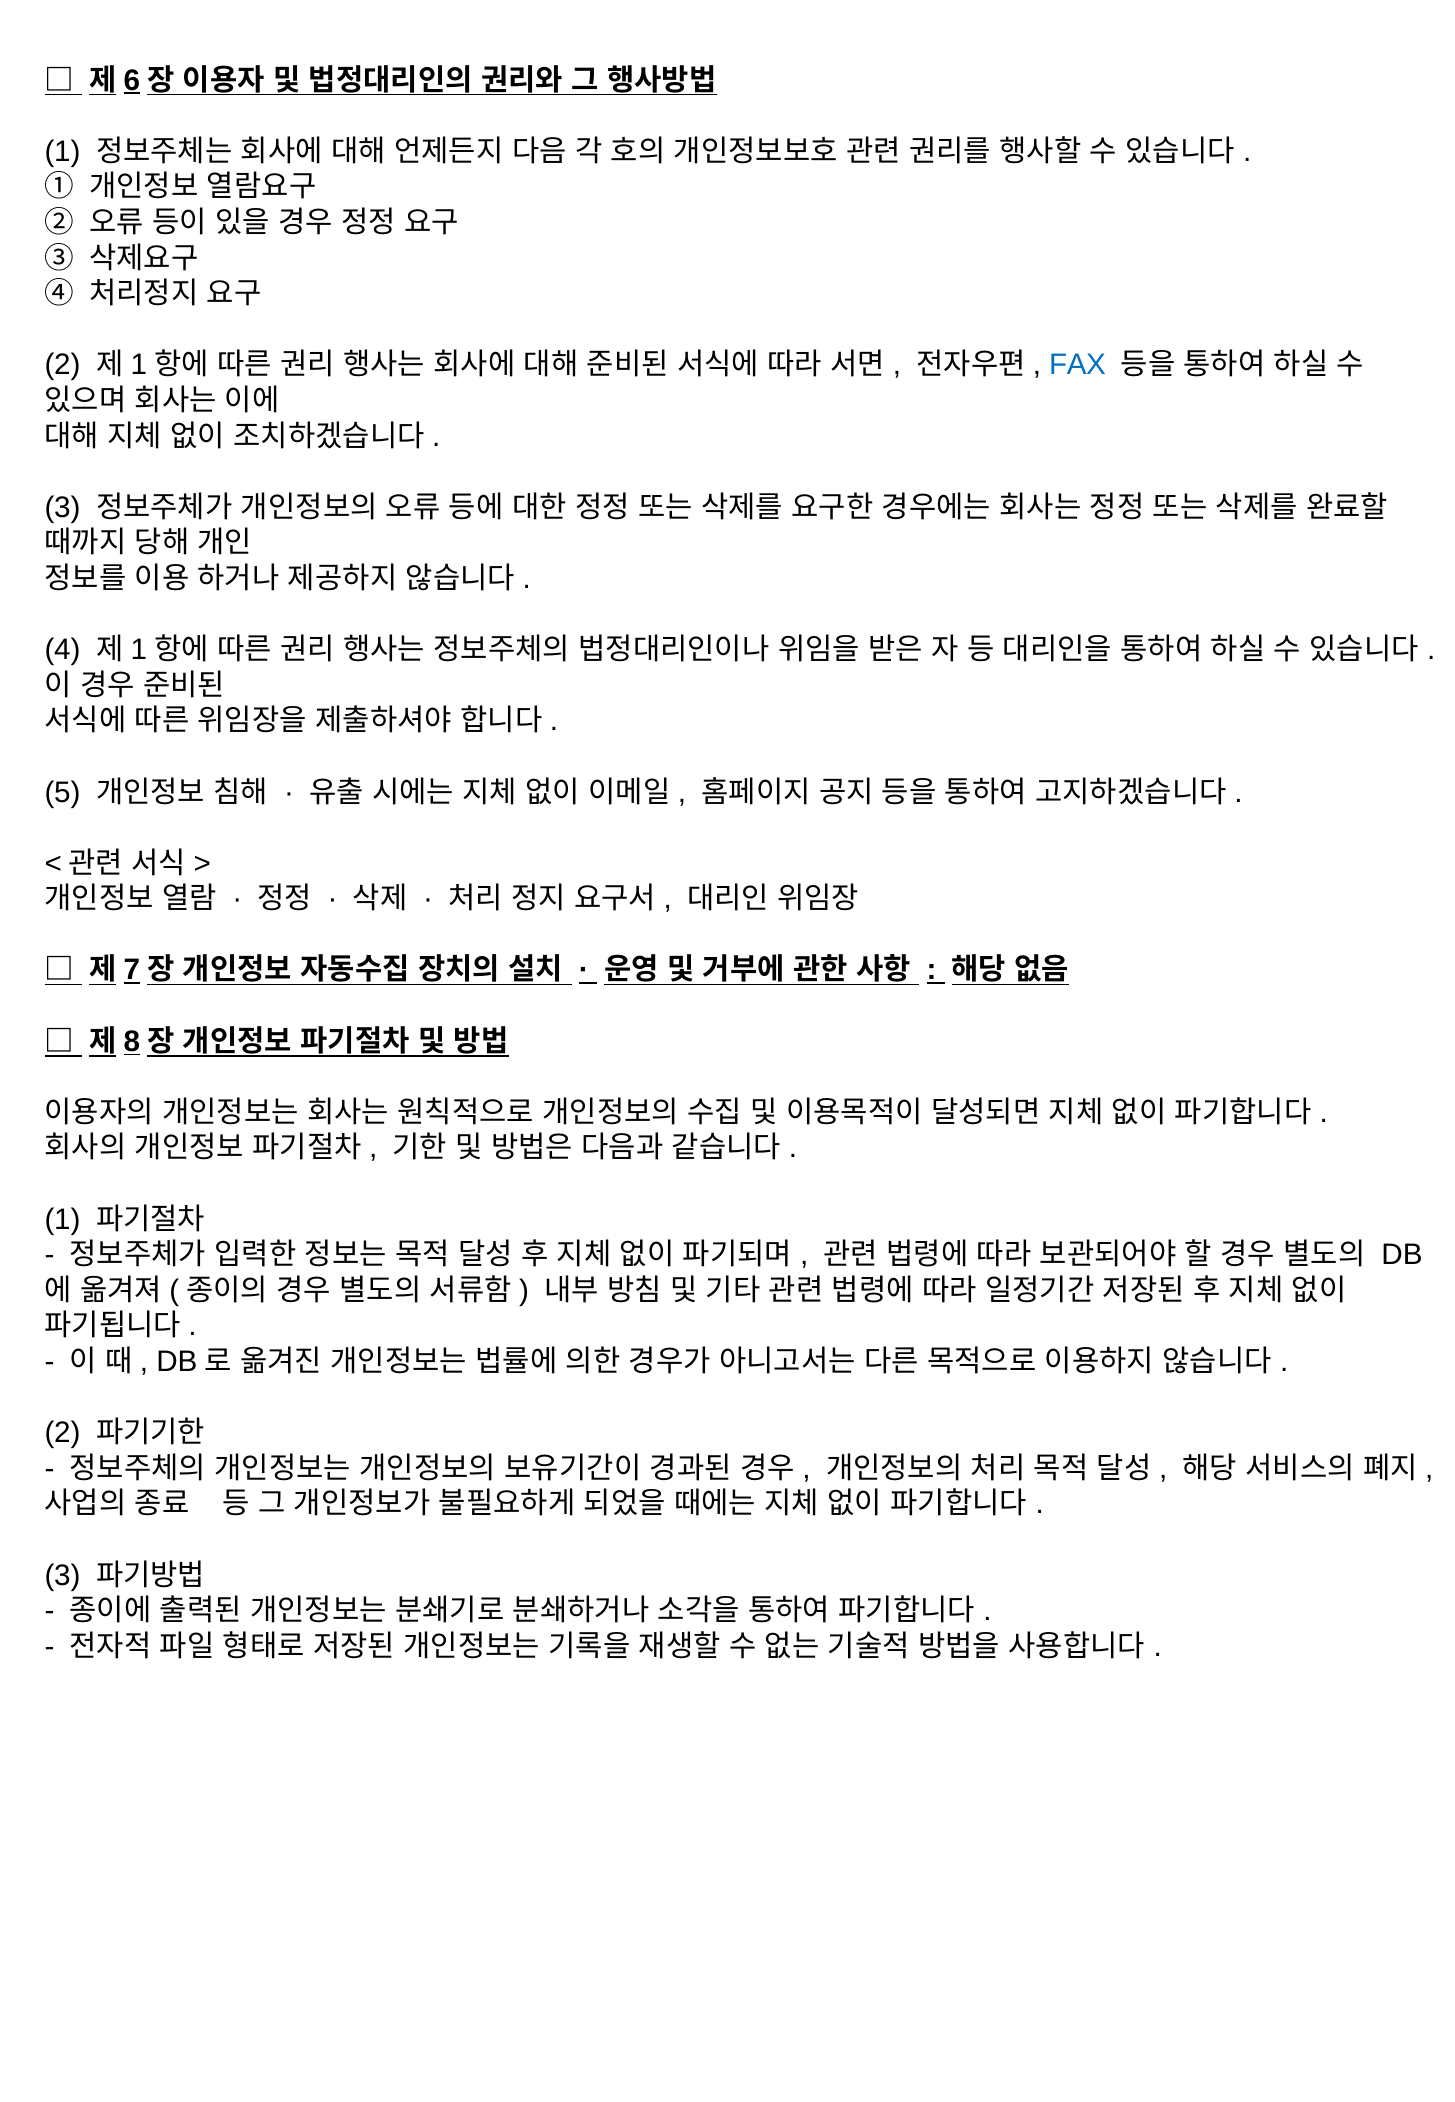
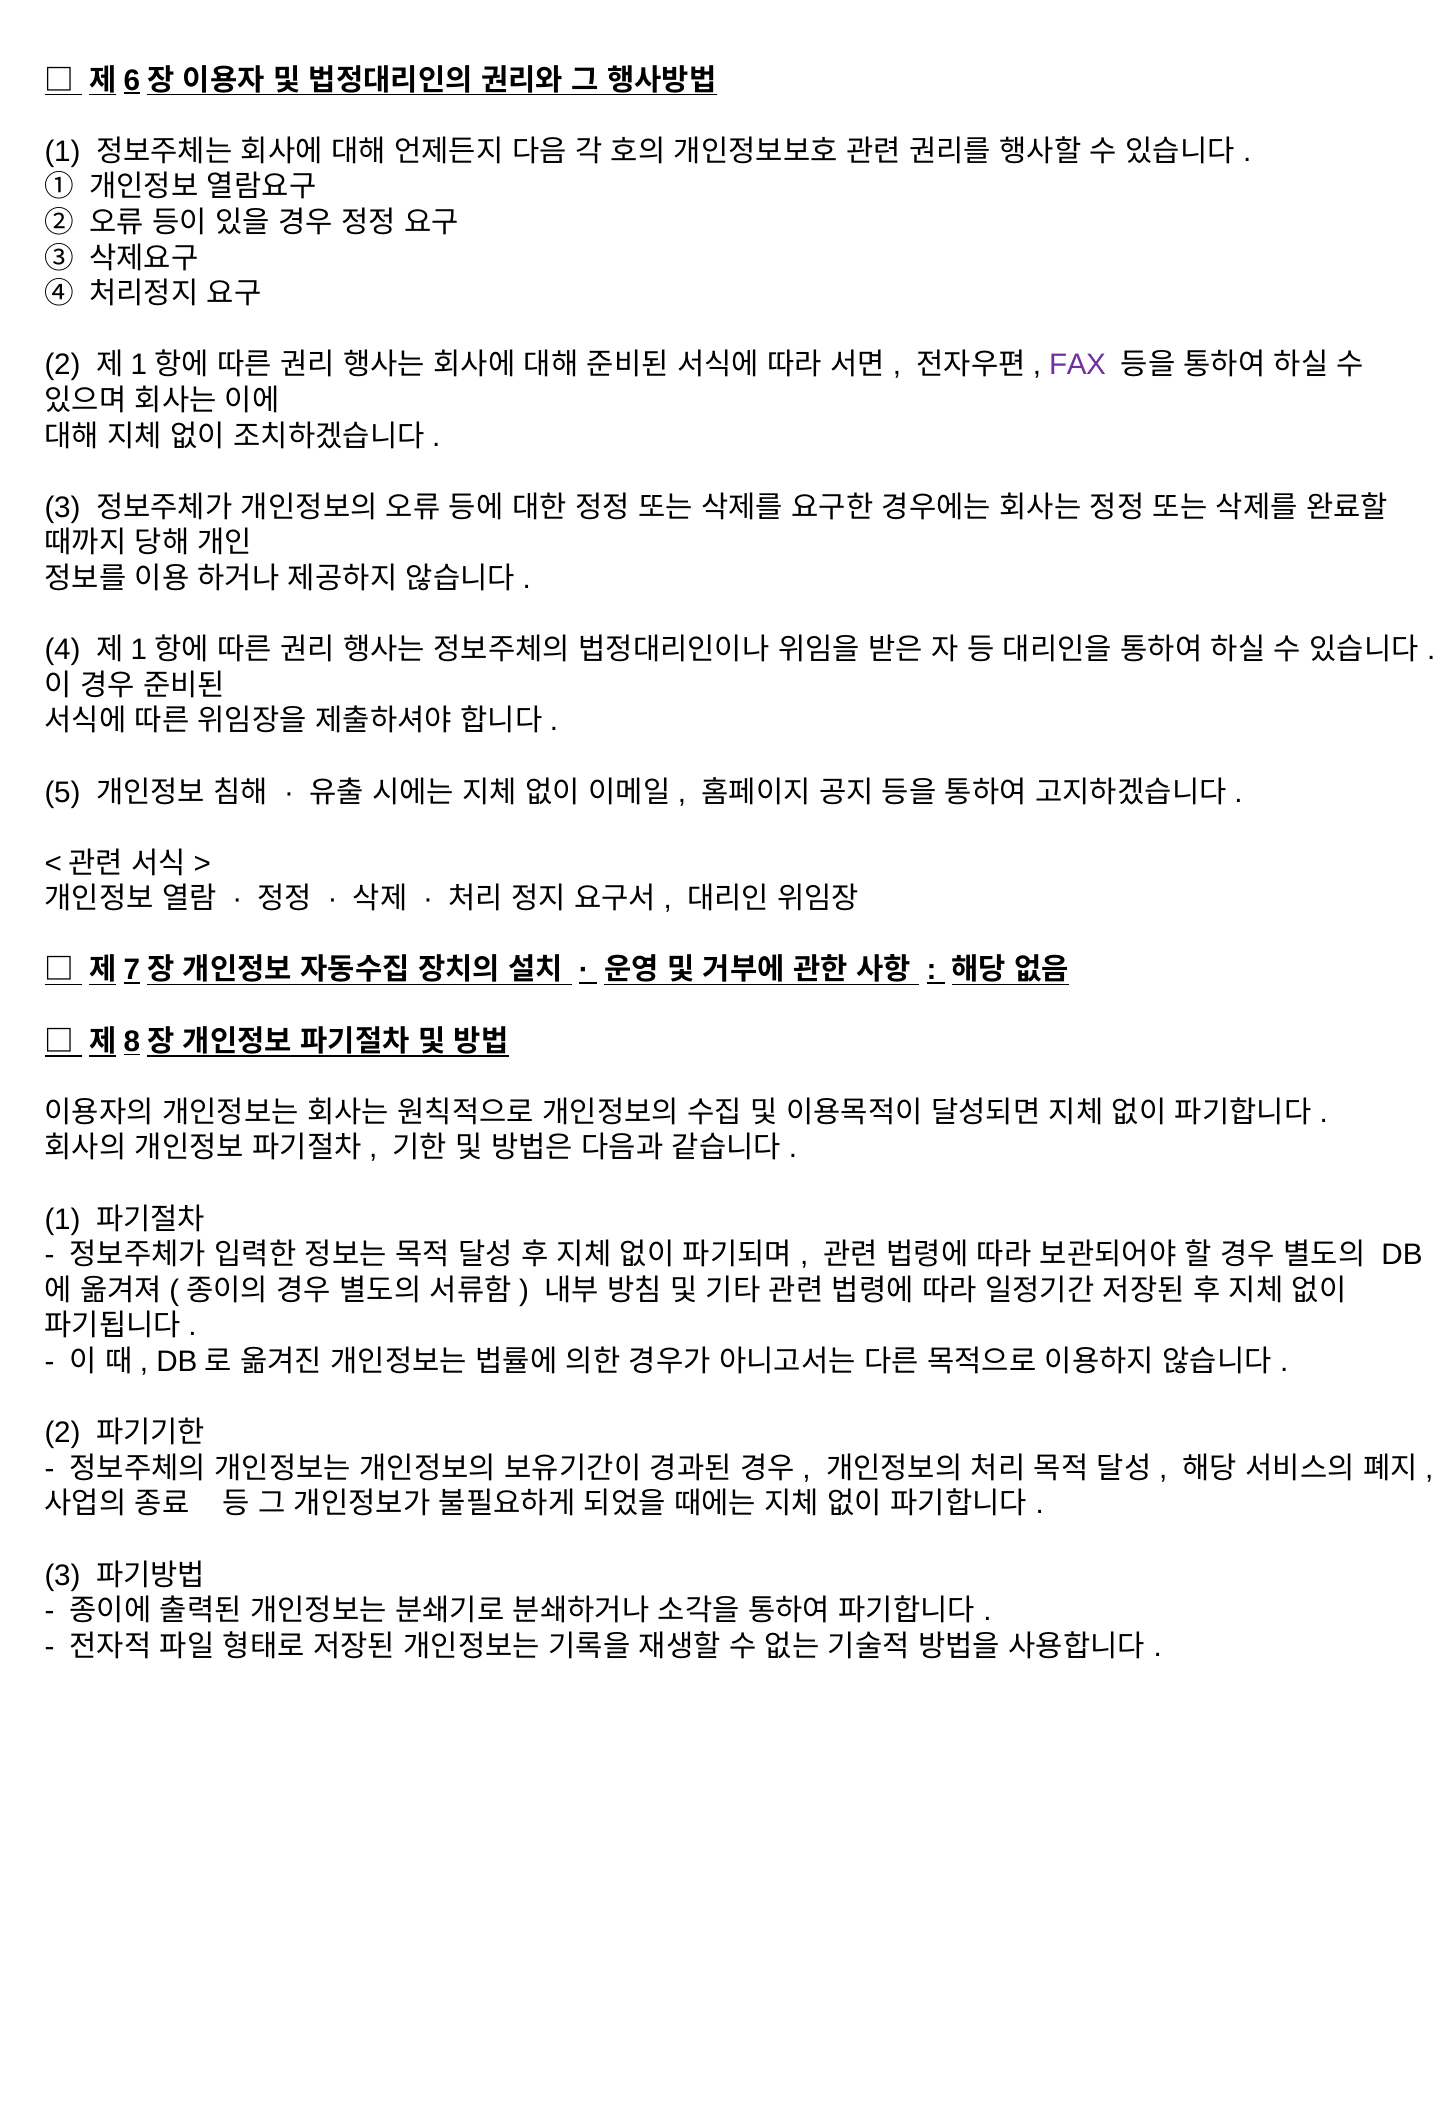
FAX colour: blue -> purple (1078, 365)
